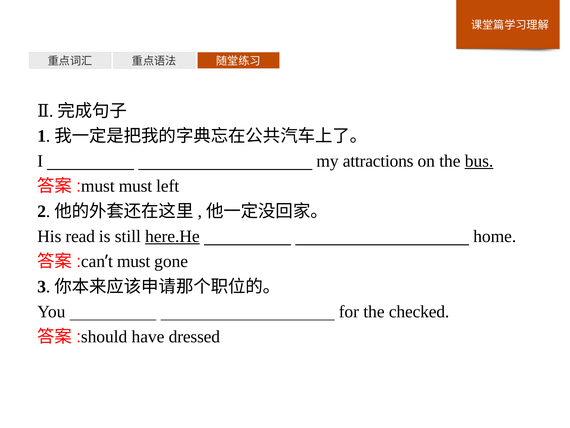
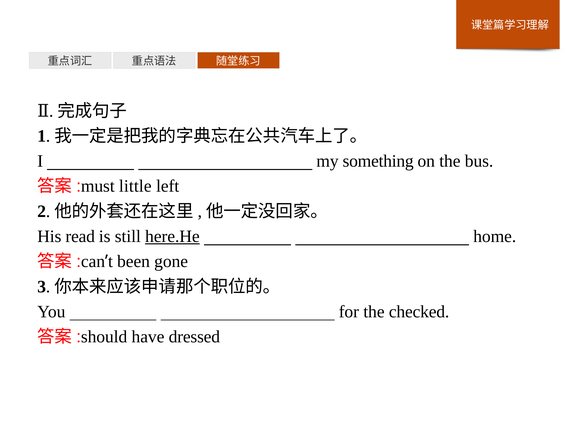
attractions: attractions -> something (378, 161)
bus underline: present -> none (479, 161)
must: must -> little (135, 186)
must: must -> been (134, 261)
